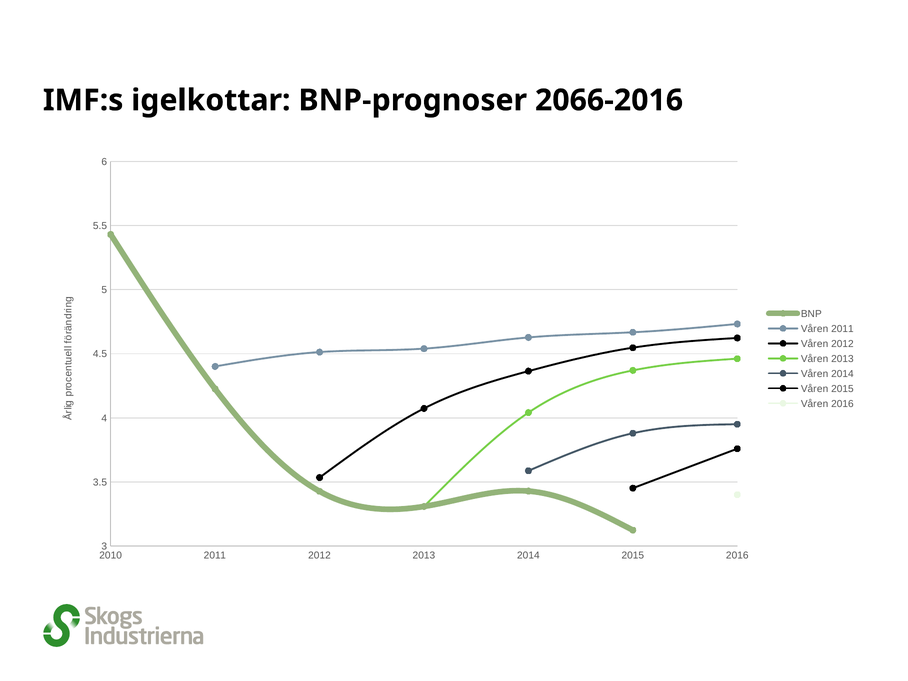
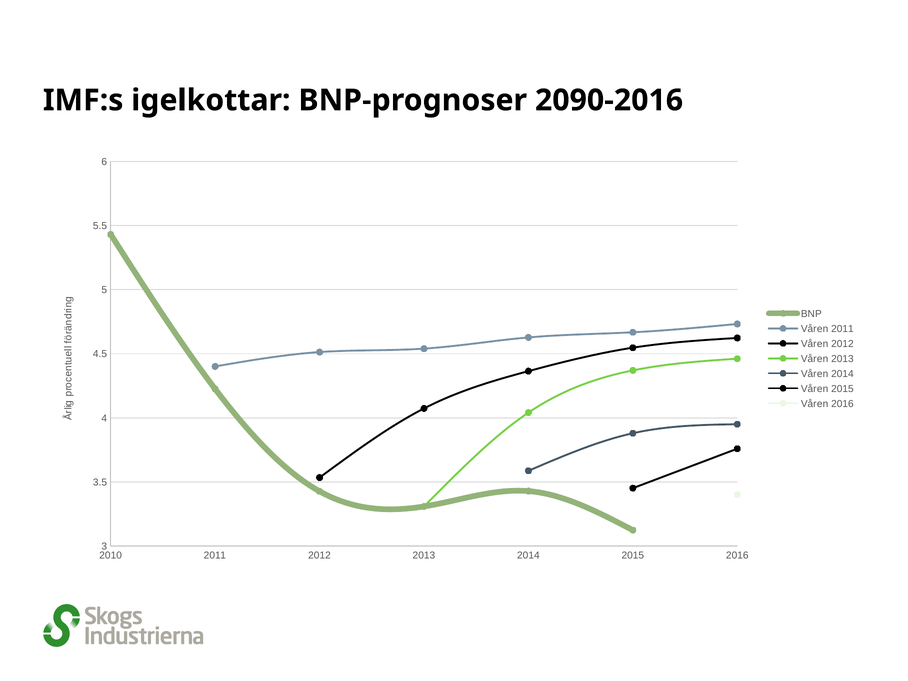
2066-2016: 2066-2016 -> 2090-2016 (609, 100)
